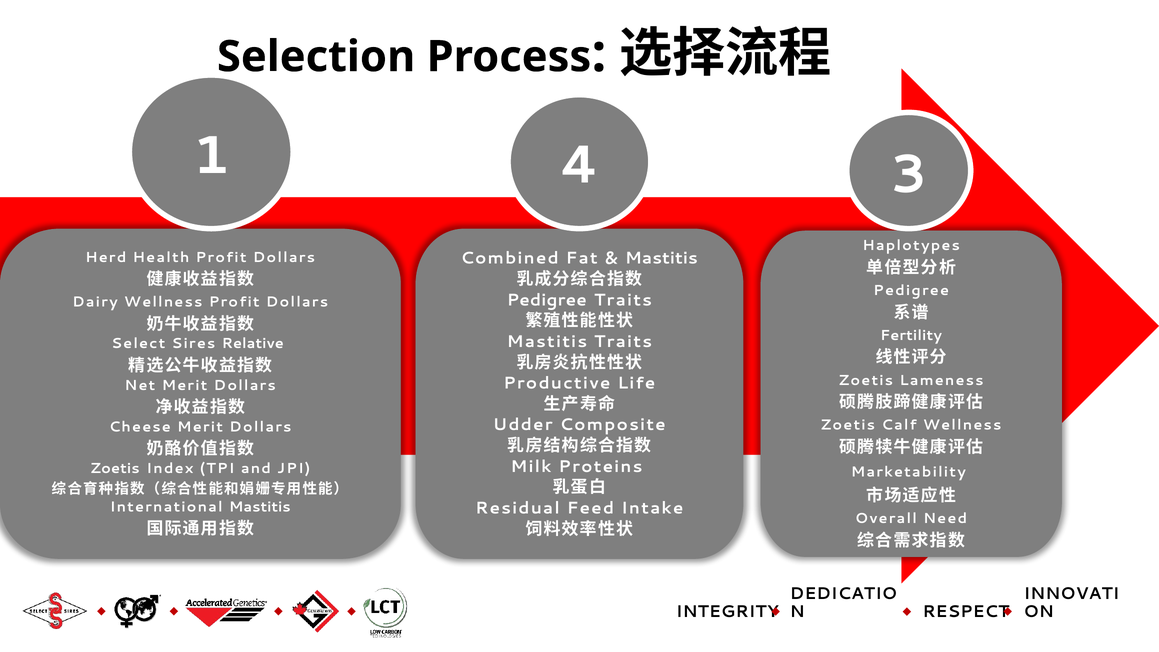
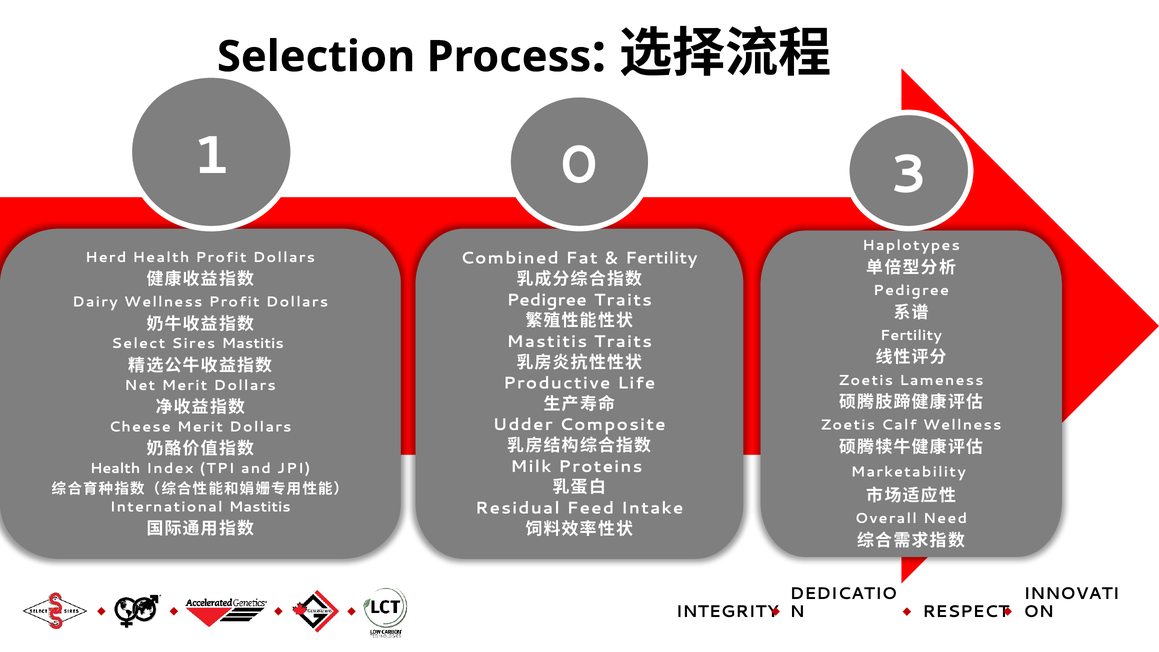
4: 4 -> 0 (579, 165)
Mastitis: Mastitis -> Fertility (661, 258)
Sires Relative: Relative -> Mastitis (253, 344)
Zoetis: Zoetis -> Health (115, 468)
